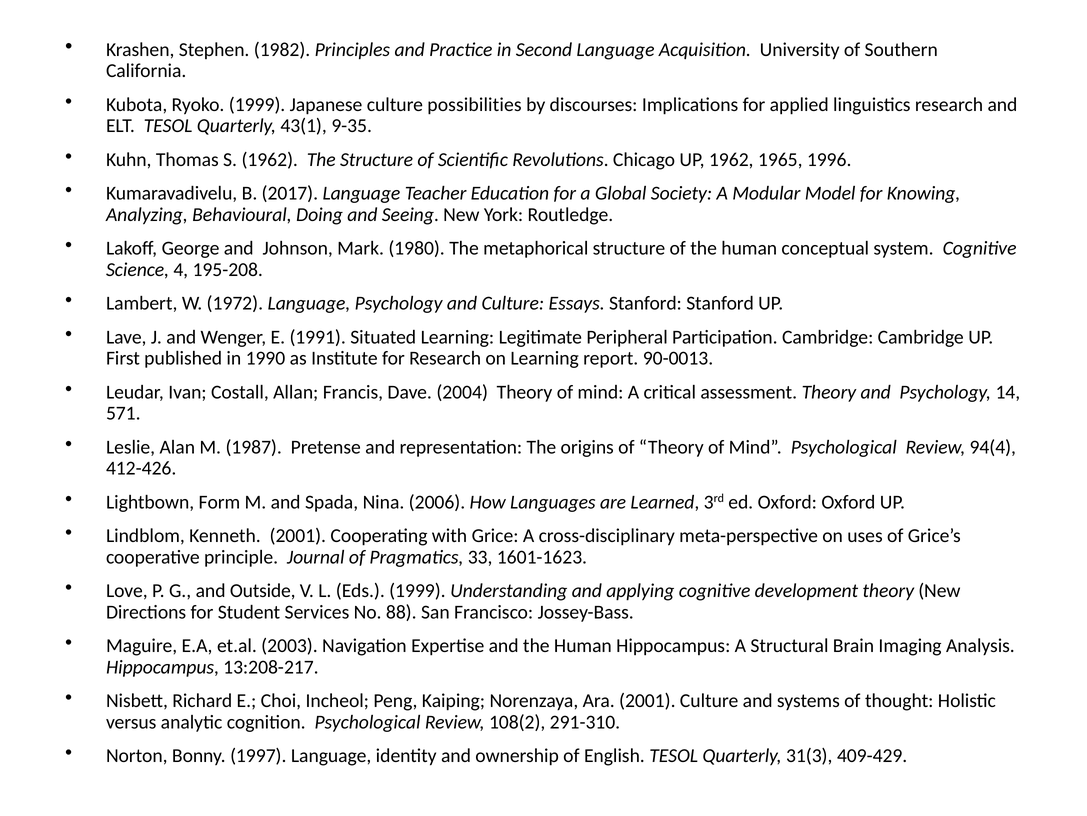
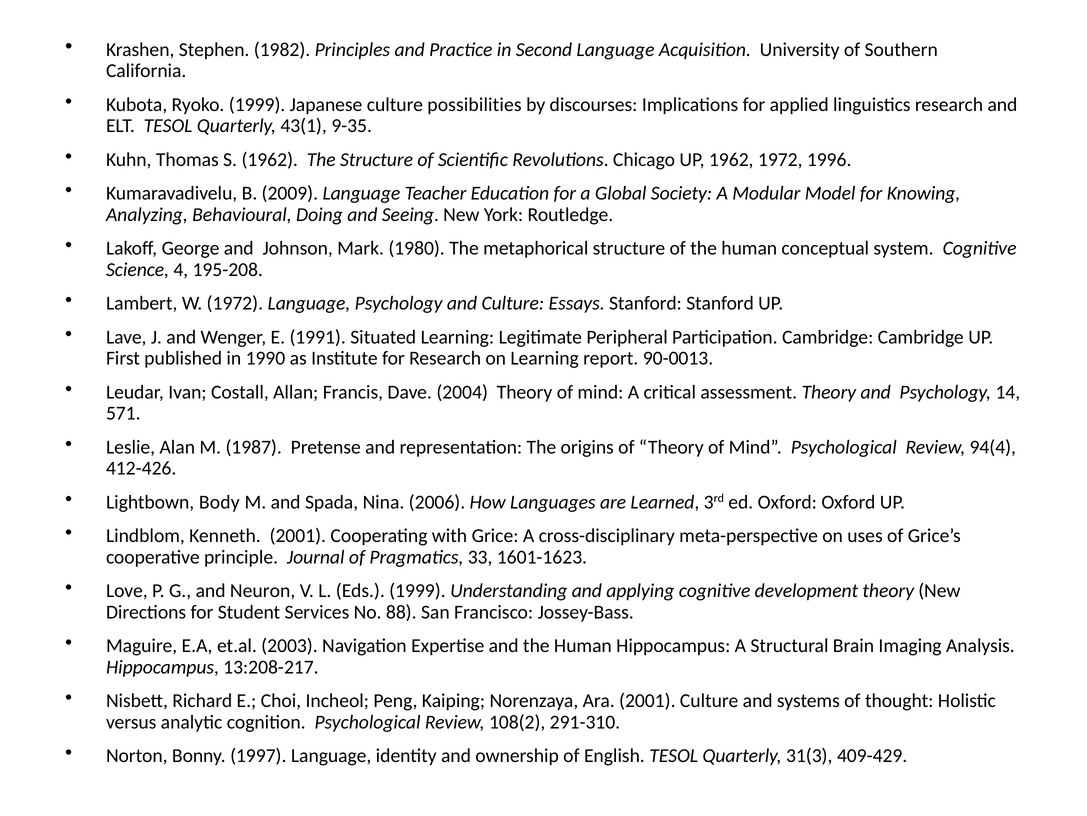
1962 1965: 1965 -> 1972 (780, 159)
2017: 2017 -> 2009 (290, 193)
Form: Form -> Body (219, 502)
Outside: Outside -> Neuron (263, 590)
